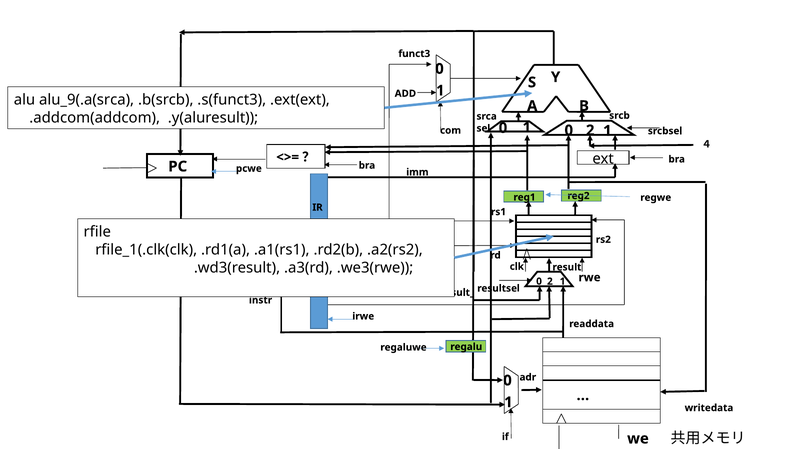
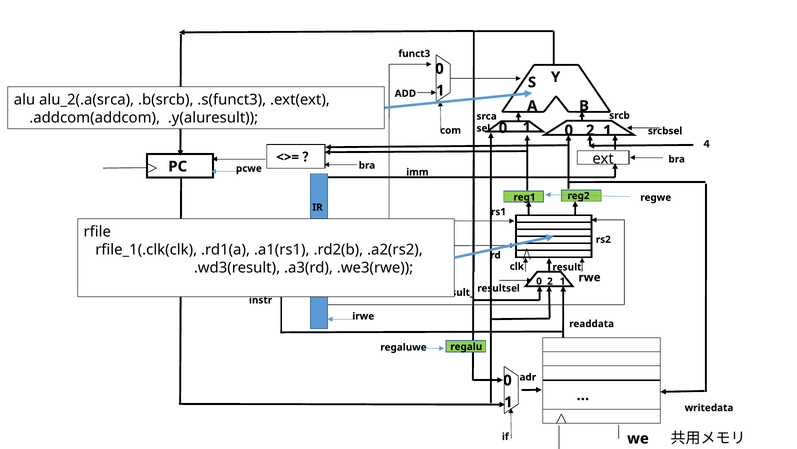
alu_9(.a(srca: alu_9(.a(srca -> alu_2(.a(srca (87, 100)
